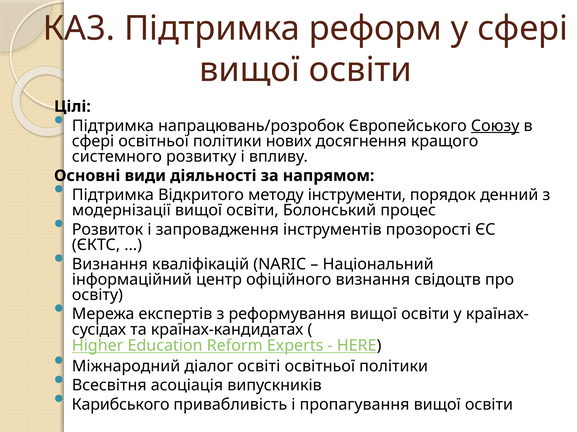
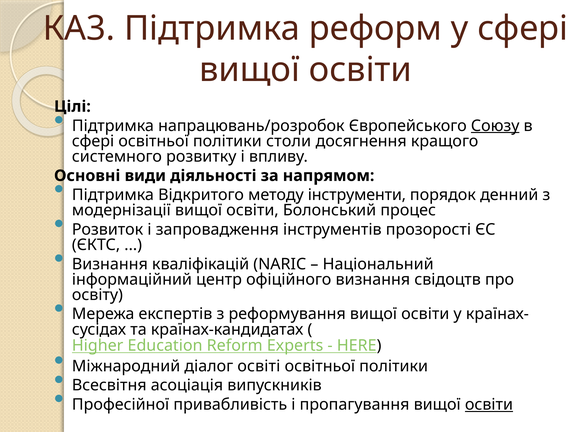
нових: нових -> столи (289, 141)
Карибського: Карибського -> Професійної (121, 405)
освіти underline: none -> present (489, 405)
